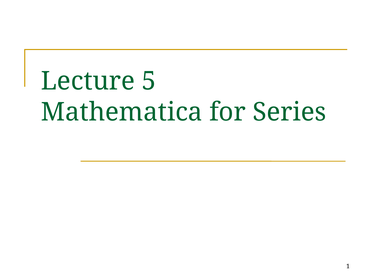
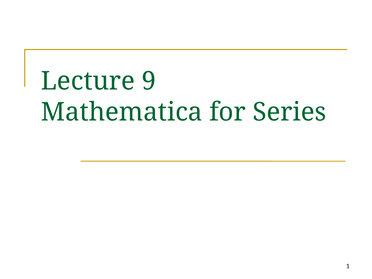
5: 5 -> 9 (149, 81)
